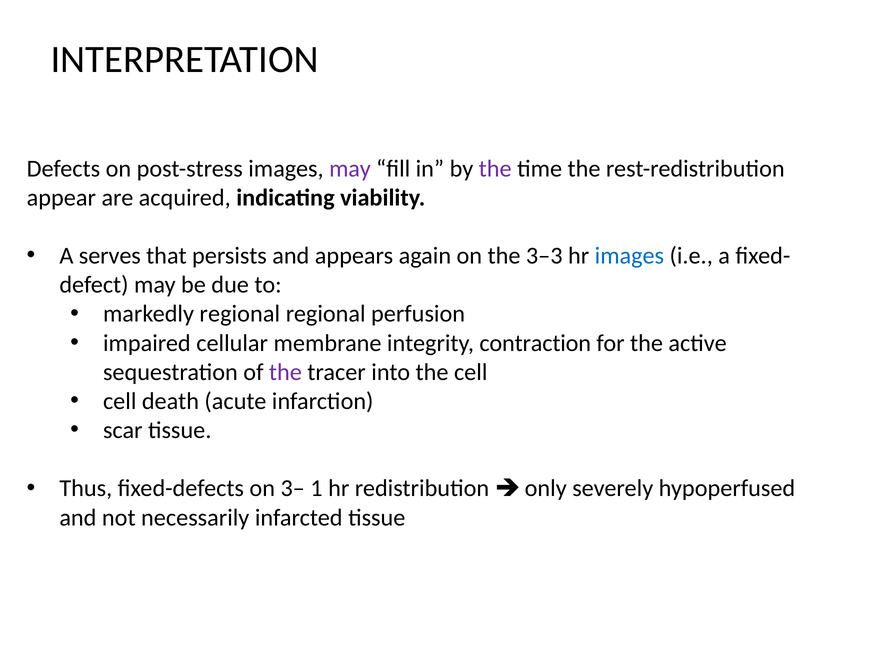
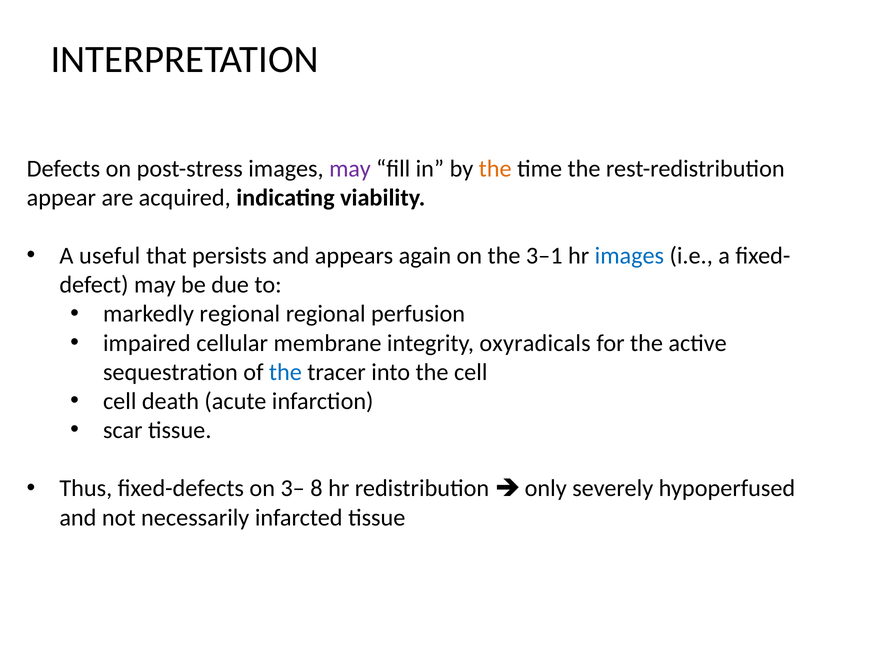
the colour: purple -> orange (495, 169)
serves: serves -> useful (110, 256)
3–3: 3–3 -> 3–1 (544, 256)
contraction: contraction -> oxyradicals (535, 343)
the colour: purple -> blue (285, 372)
1: 1 -> 8 (316, 488)
